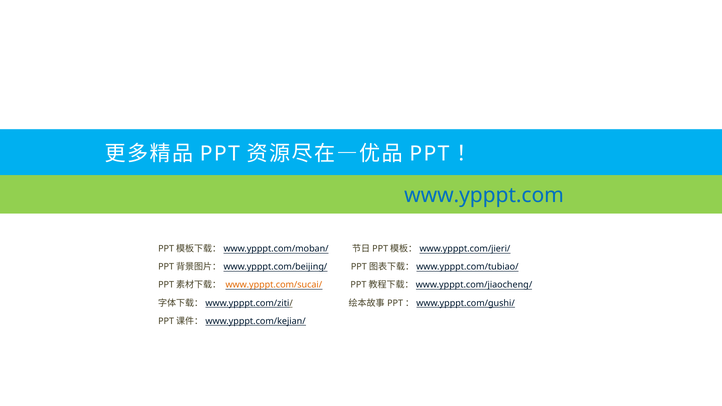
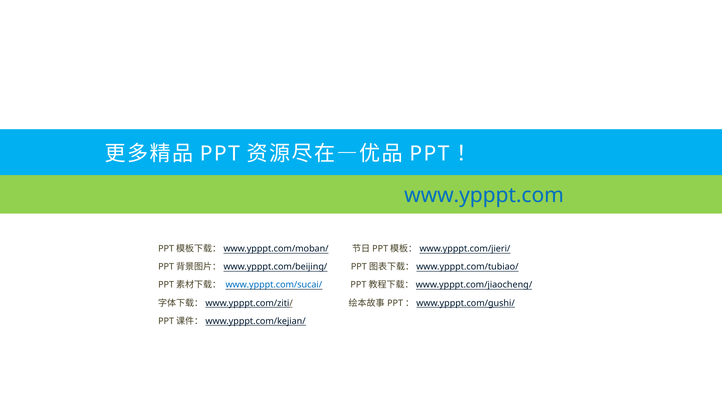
www.ypppt.com/sucai/ colour: orange -> blue (274, 285)
